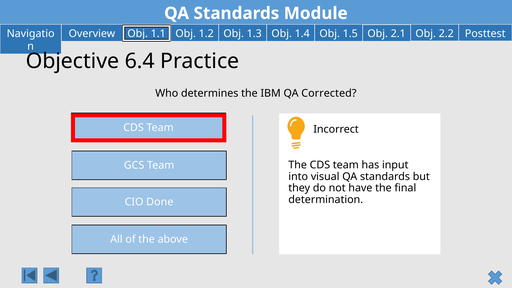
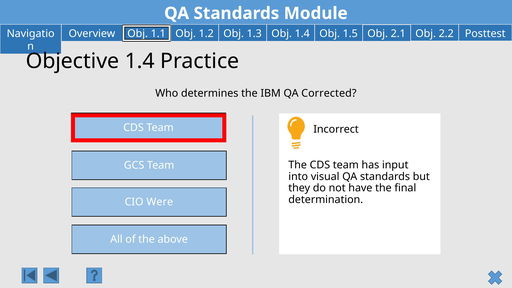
Objective 6.4: 6.4 -> 1.4 (140, 61)
Done: Done -> Were (160, 202)
